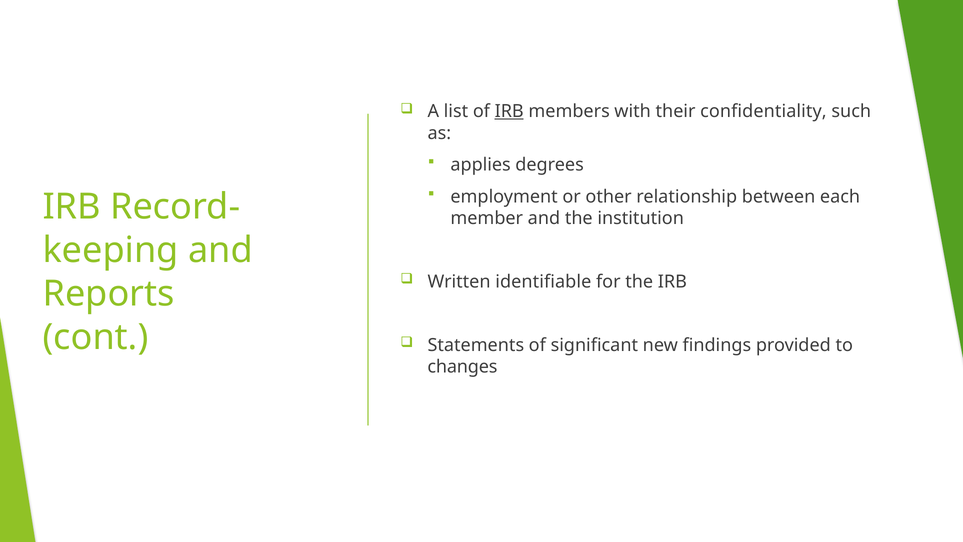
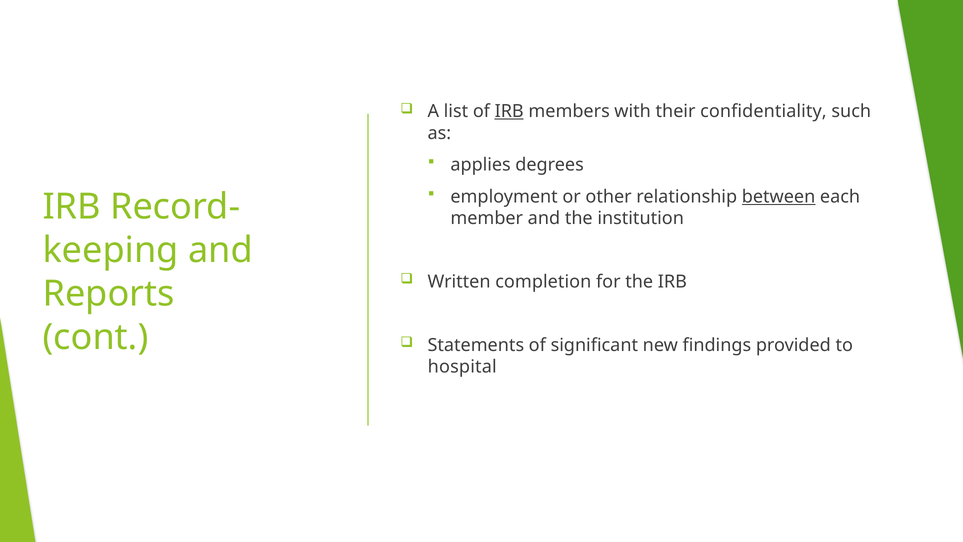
between underline: none -> present (779, 196)
identifiable: identifiable -> completion (543, 282)
changes: changes -> hospital (462, 367)
